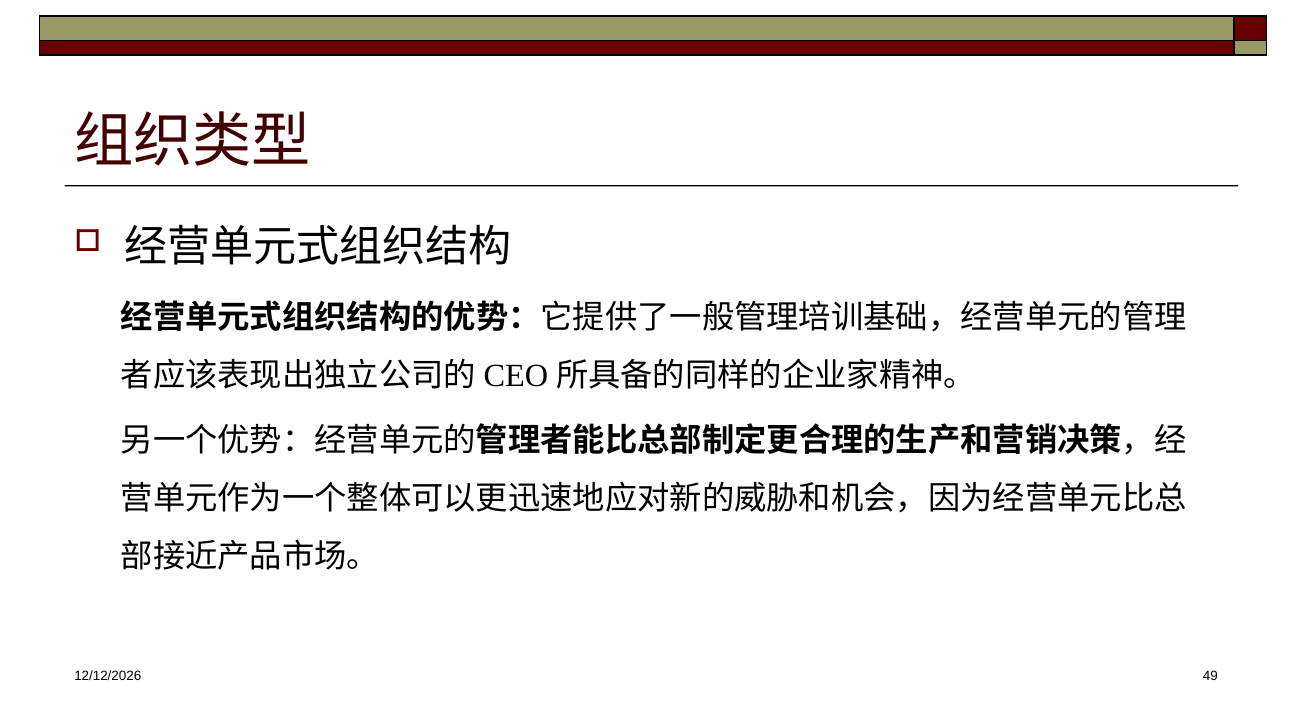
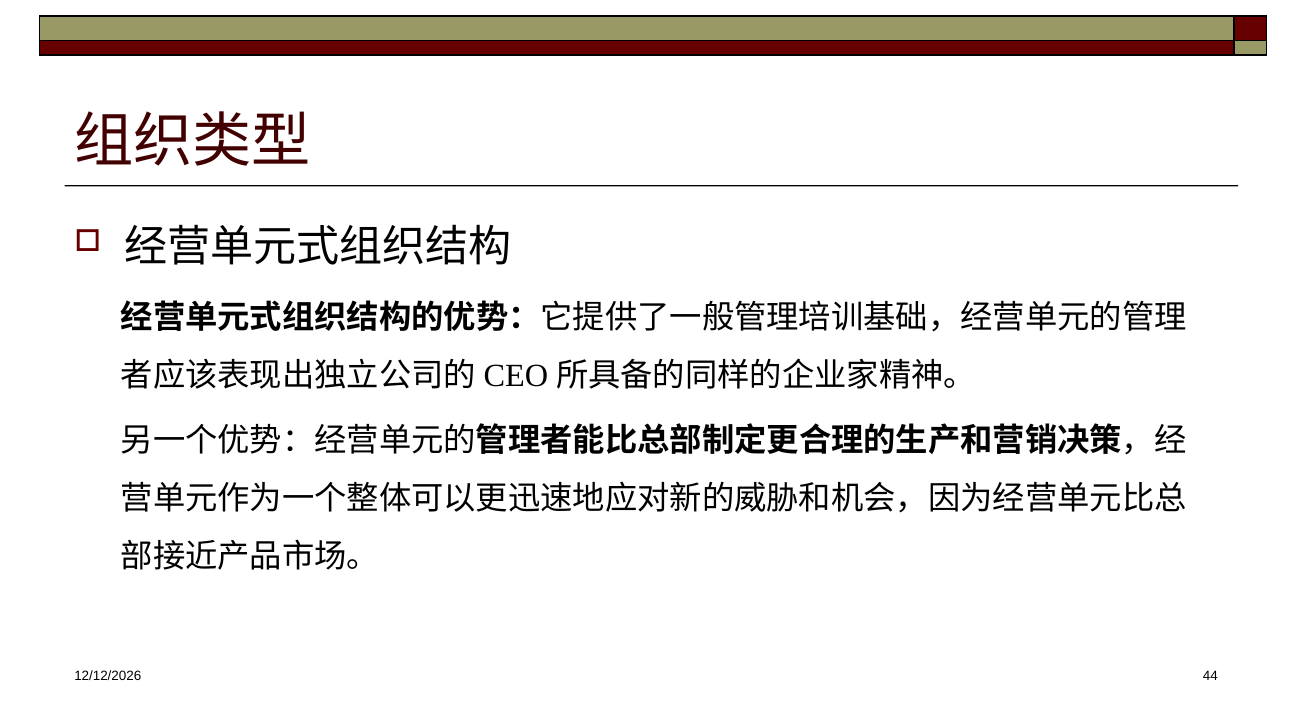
49: 49 -> 44 (1210, 676)
